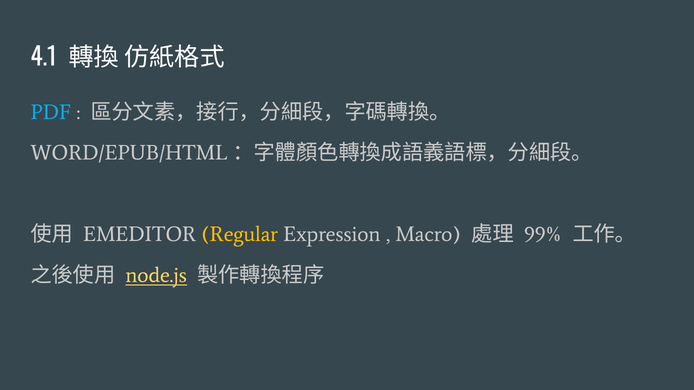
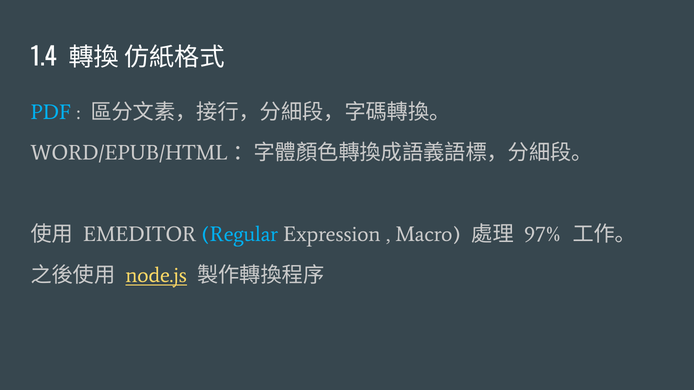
4.1: 4.1 -> 1.4 (44, 57)
Regular colour: yellow -> light blue (240, 235)
99%: 99% -> 97% (543, 235)
